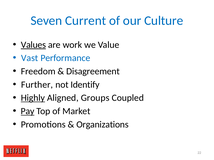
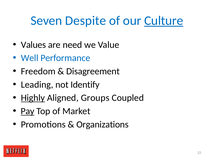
Current: Current -> Despite (86, 21)
Culture underline: none -> present (164, 21)
Values underline: present -> none (33, 45)
work: work -> need (72, 45)
Vast: Vast -> Well (30, 58)
Further: Further -> Leading (37, 85)
